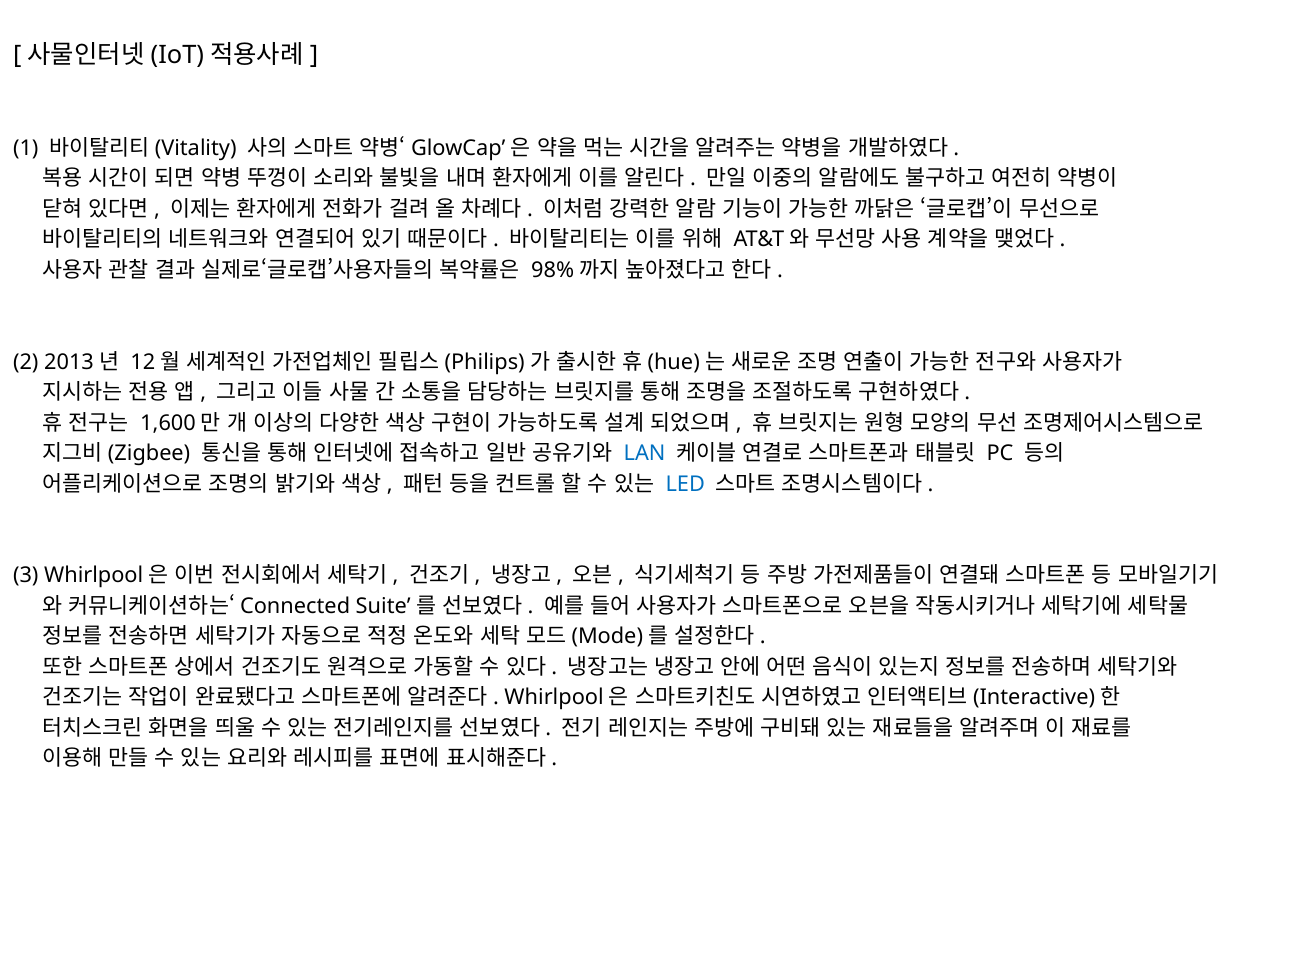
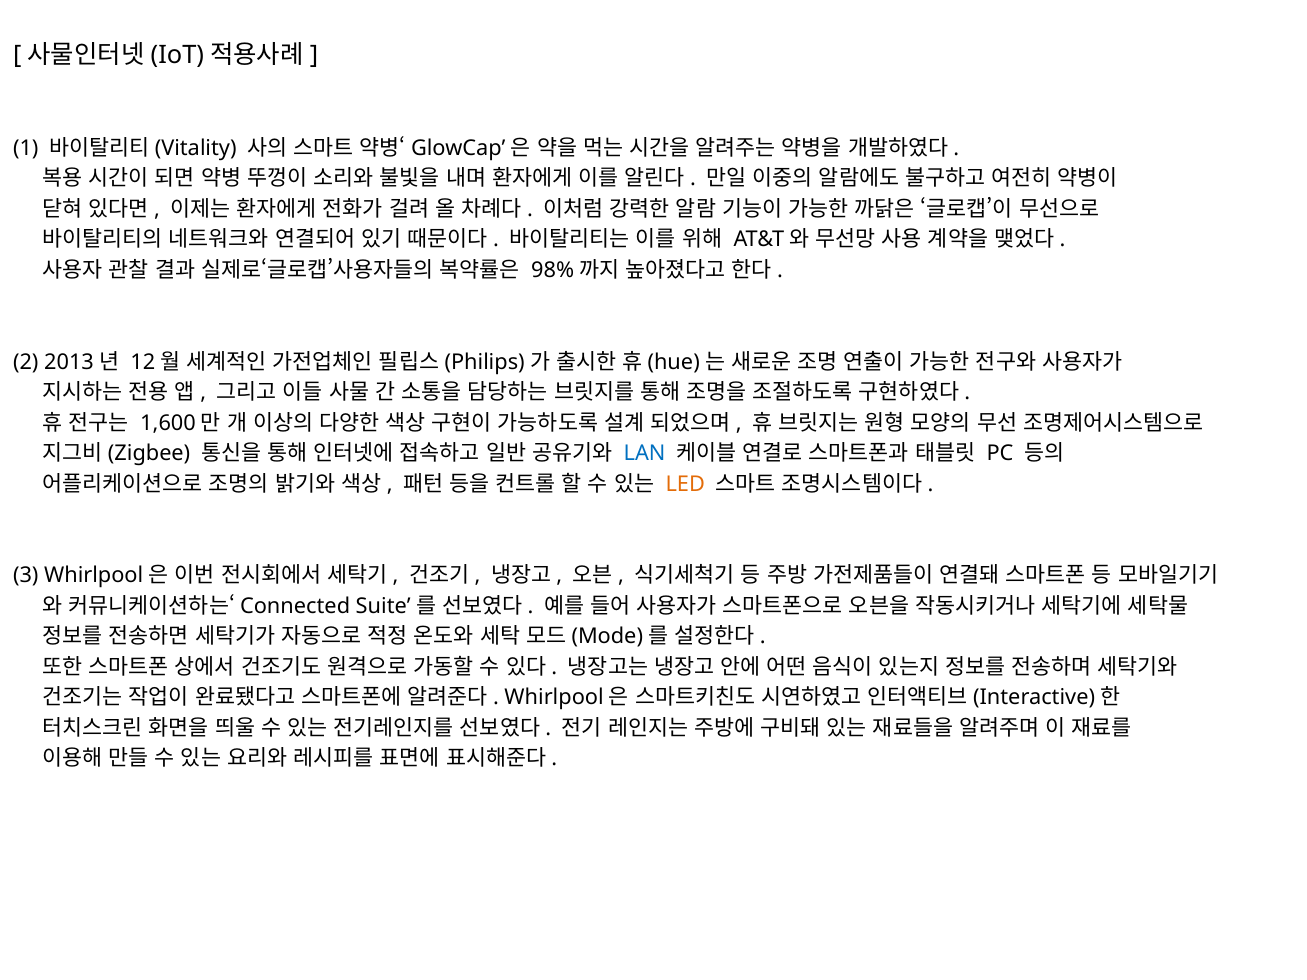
LED colour: blue -> orange (685, 484)
